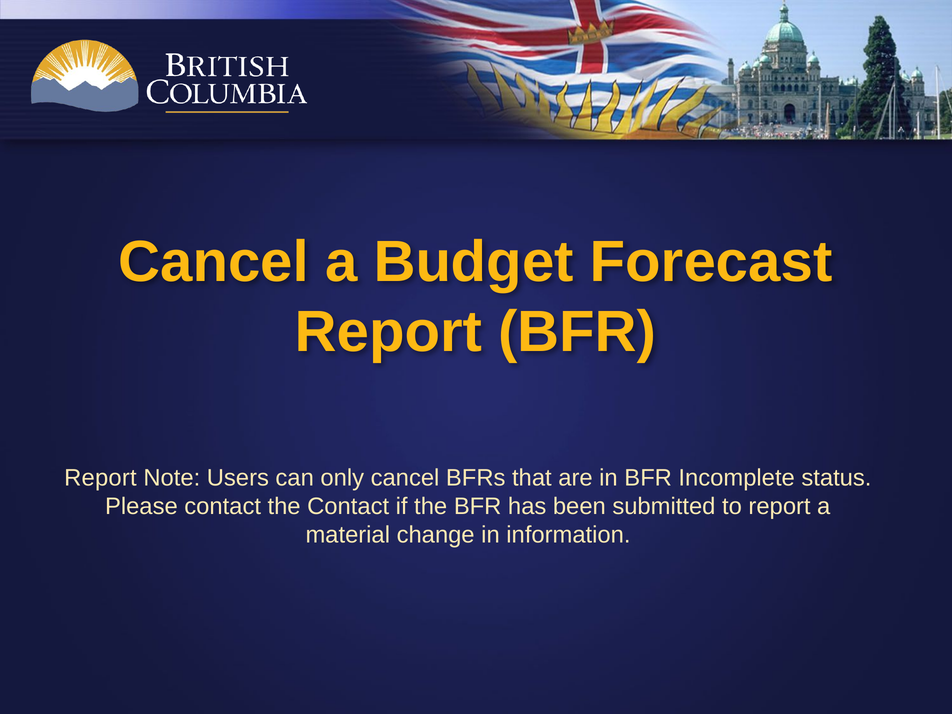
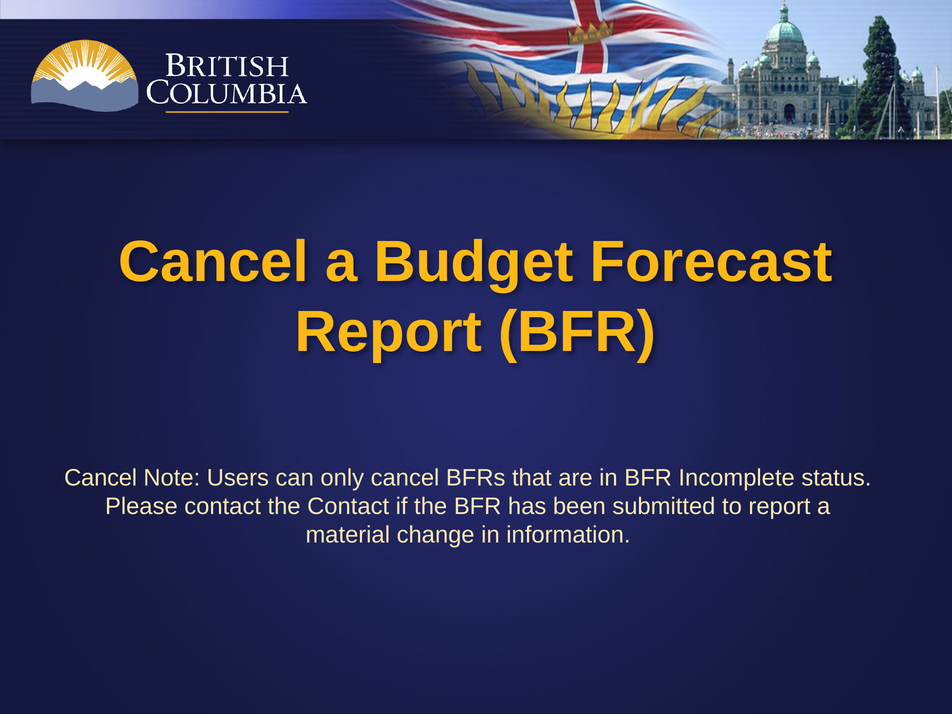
Report: Report -> Cancel (101, 478)
